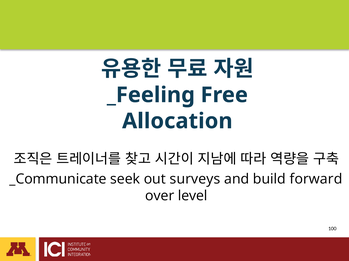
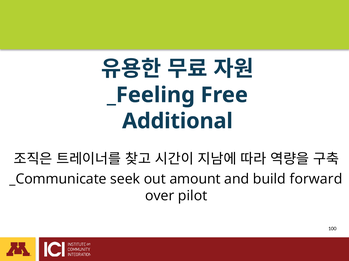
Allocation: Allocation -> Additional (177, 121)
surveys: surveys -> amount (195, 179)
level: level -> pilot (193, 196)
